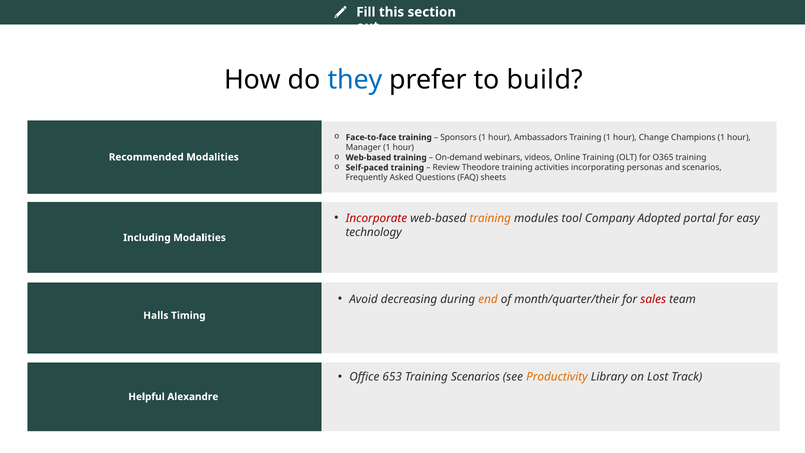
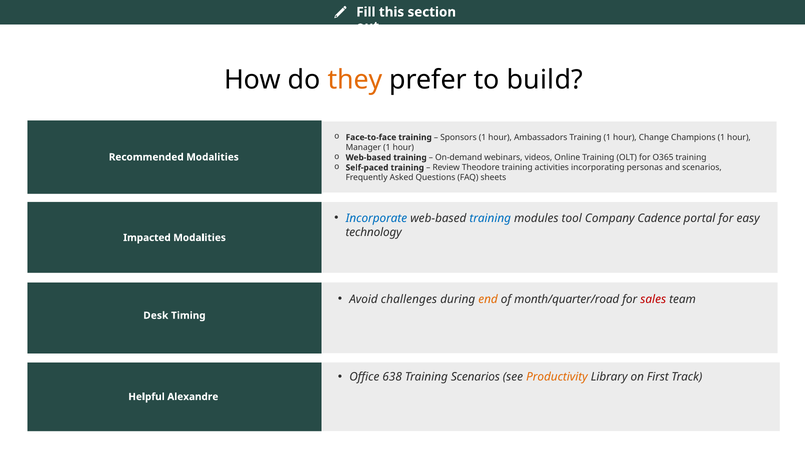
they colour: blue -> orange (355, 80)
Incorporate colour: red -> blue (376, 218)
training colour: orange -> blue (490, 218)
Adopted: Adopted -> Cadence (659, 218)
Including: Including -> Impacted (147, 238)
decreasing: decreasing -> challenges (409, 299)
month/quarter/their: month/quarter/their -> month/quarter/road (567, 299)
Halls: Halls -> Desk (156, 315)
653: 653 -> 638 (392, 377)
Lost: Lost -> First (658, 377)
